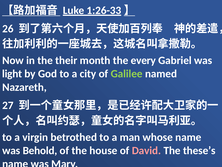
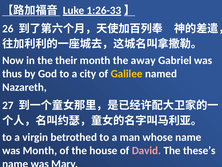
every: every -> away (143, 60)
light: light -> thus (12, 74)
Galilee colour: light green -> yellow (127, 74)
was Behold: Behold -> Month (40, 150)
